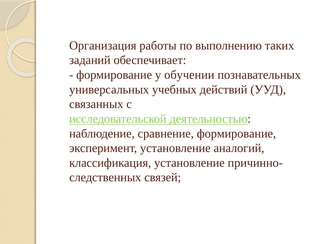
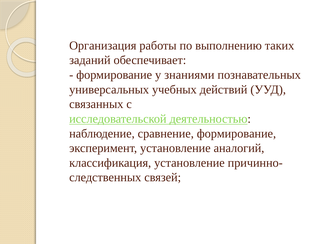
обучении: обучении -> знаниями (189, 75)
